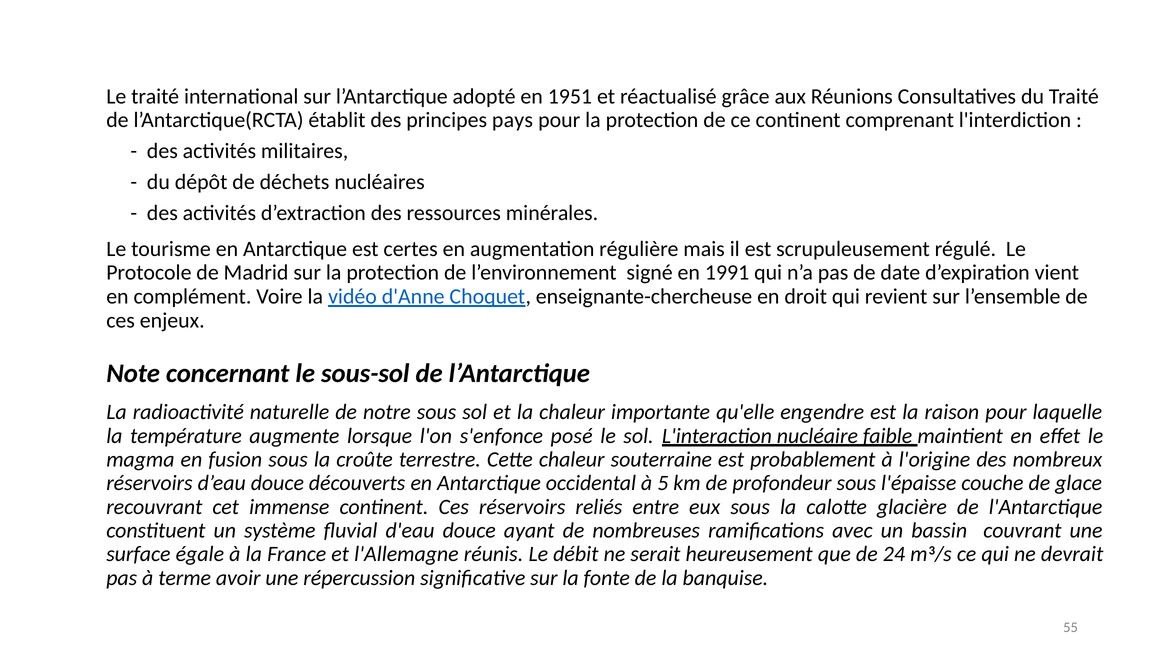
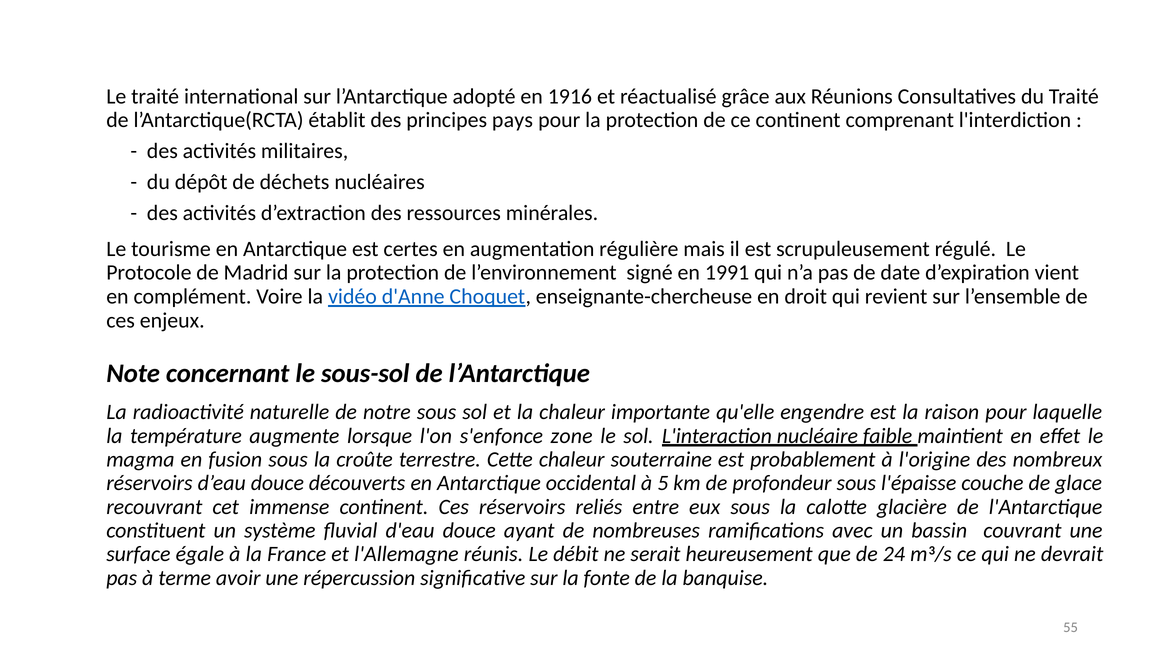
1951: 1951 -> 1916 (570, 96)
posé: posé -> zone (572, 435)
